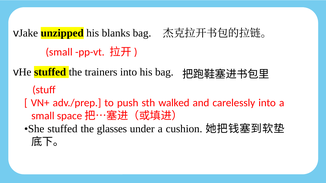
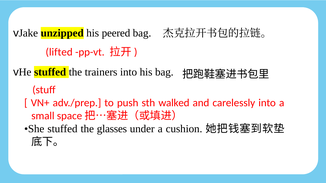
blanks: blanks -> peered (116, 33)
small: small -> lifted (59, 52)
